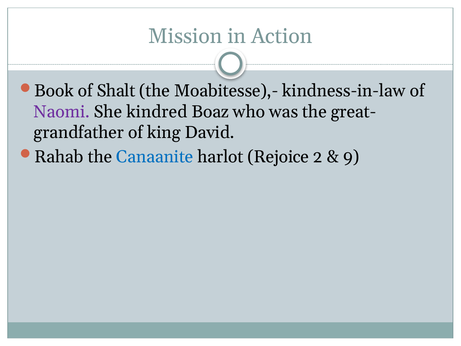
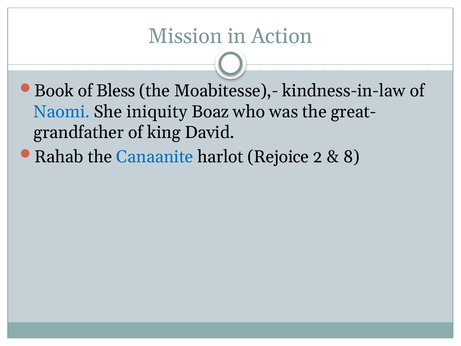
Shalt: Shalt -> Bless (116, 91)
Naomi colour: purple -> blue (62, 112)
kindred: kindred -> iniquity (157, 112)
9: 9 -> 8 (351, 157)
